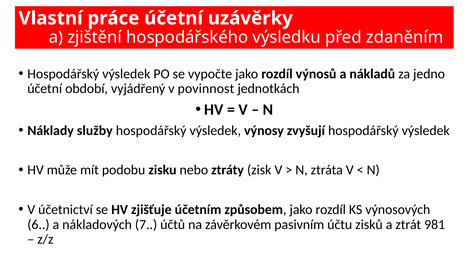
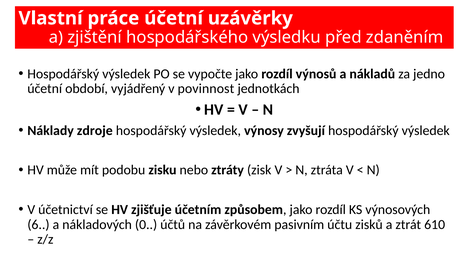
služby: služby -> zdroje (95, 130)
7: 7 -> 0 (146, 224)
981: 981 -> 610 (435, 224)
